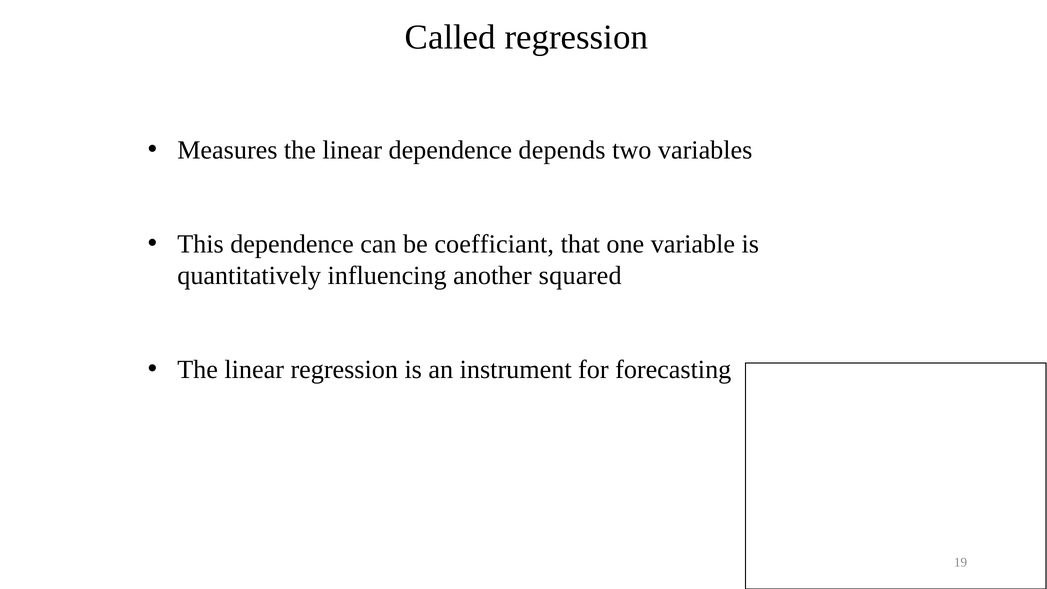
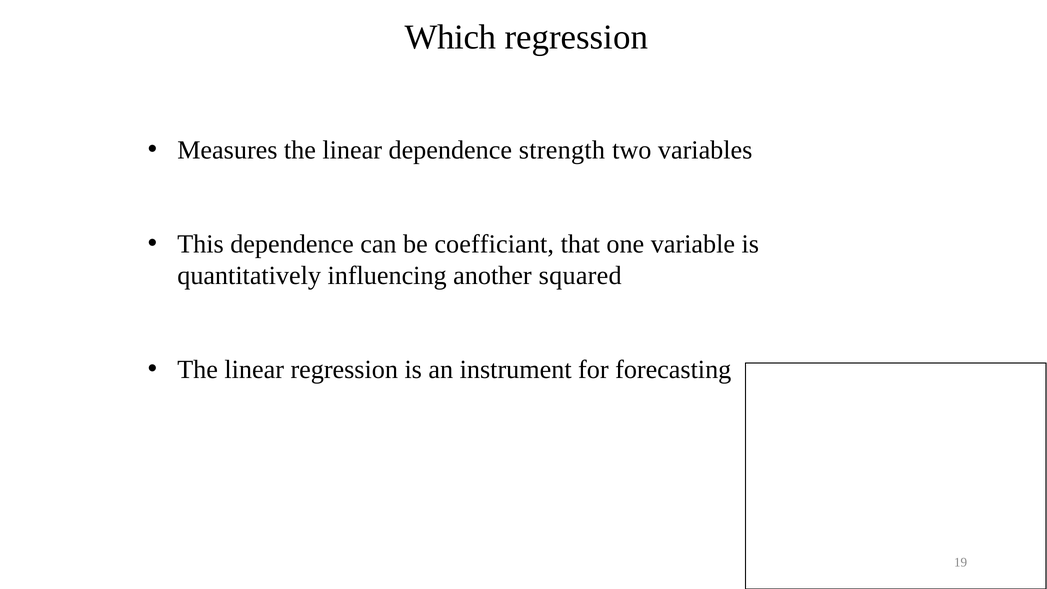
Called: Called -> Which (451, 37)
depends: depends -> strength (562, 150)
